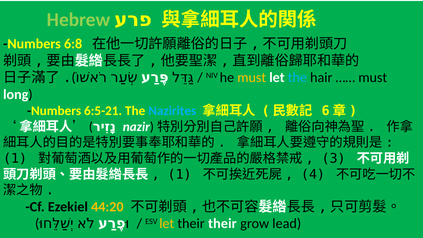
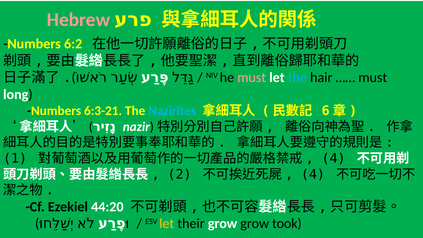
Hebrew colour: light green -> pink (79, 20)
6:8: 6:8 -> 6:2 (73, 44)
must colour: yellow -> pink (252, 78)
6:5-21: 6:5-21 -> 6:3-21 (103, 111)
3: 3 -> 4 (334, 159)
1: 1 -> 2 (180, 174)
44:20 colour: yellow -> white (107, 207)
their their: their -> grow (223, 224)
lead: lead -> took (287, 224)
